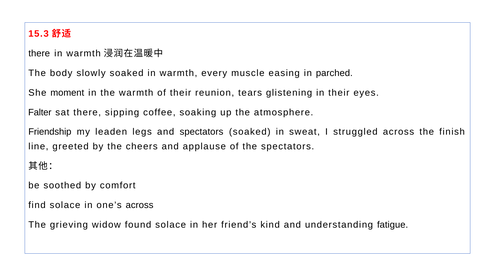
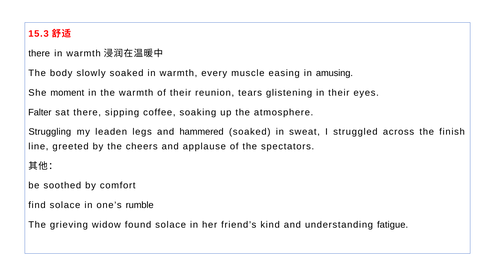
parched: parched -> amusing (334, 73)
Friendship: Friendship -> Struggling (50, 132)
and spectators: spectators -> hammered (202, 132)
one’s across: across -> rumble (140, 205)
